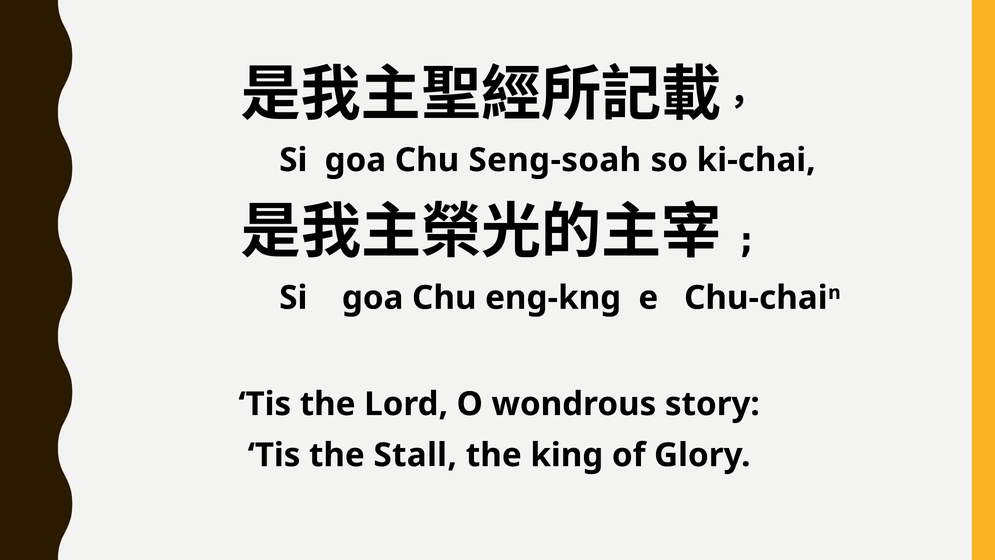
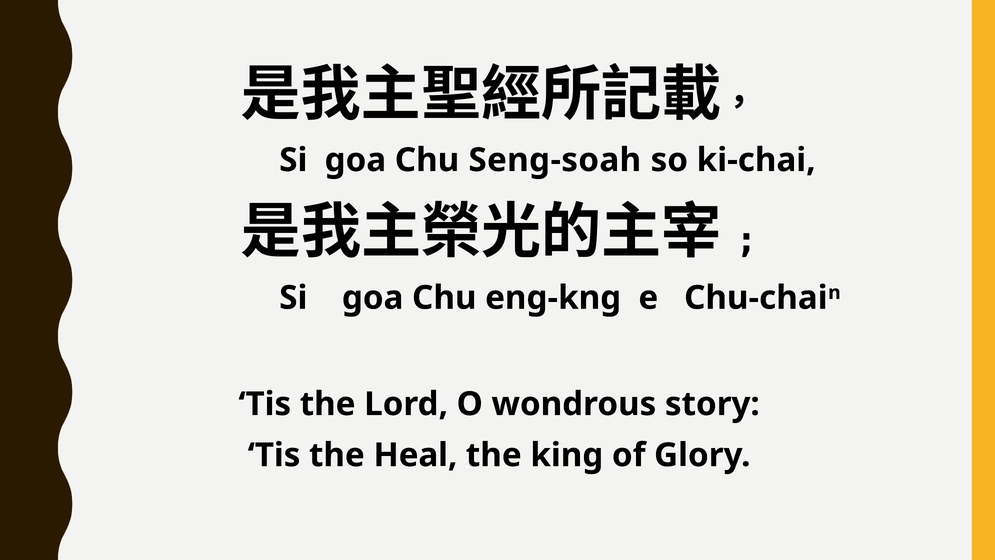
Stall: Stall -> Heal (415, 455)
